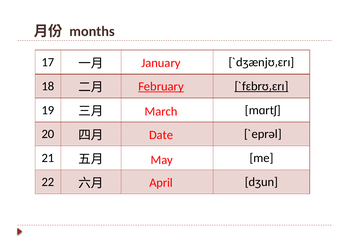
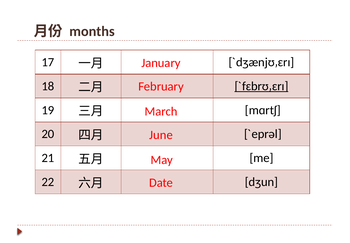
February underline: present -> none (161, 86)
Date: Date -> June (161, 135)
April: April -> Date (161, 182)
